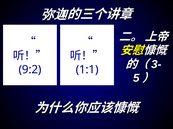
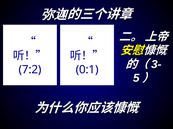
9:2: 9:2 -> 7:2 (30, 70)
1:1: 1:1 -> 0:1 (87, 70)
